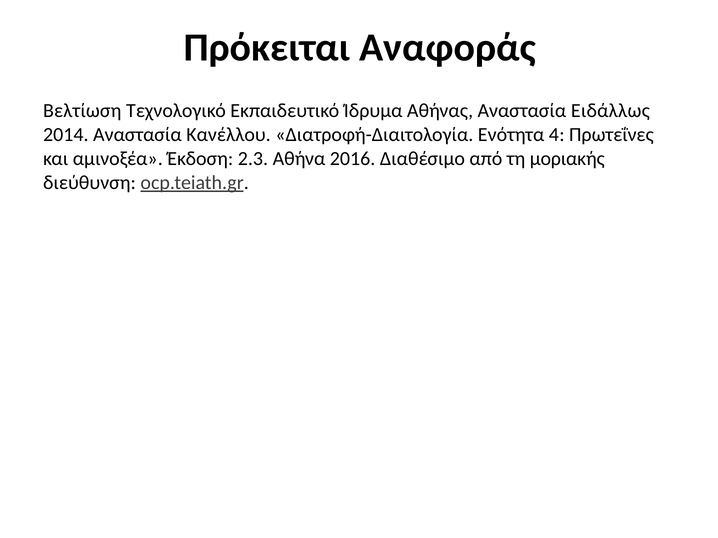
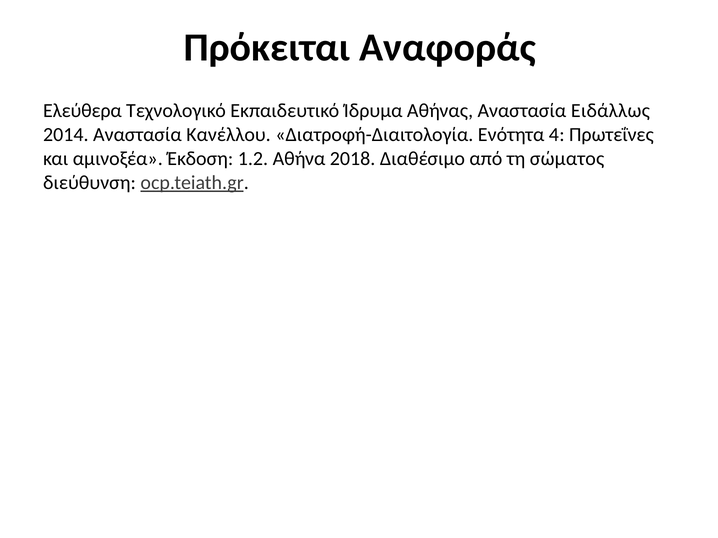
Βελτίωση: Βελτίωση -> Ελεύθερα (82, 111)
2.3: 2.3 -> 1.2 (253, 159)
2016: 2016 -> 2018 (353, 159)
μοριακής: μοριακής -> σώματος (567, 159)
